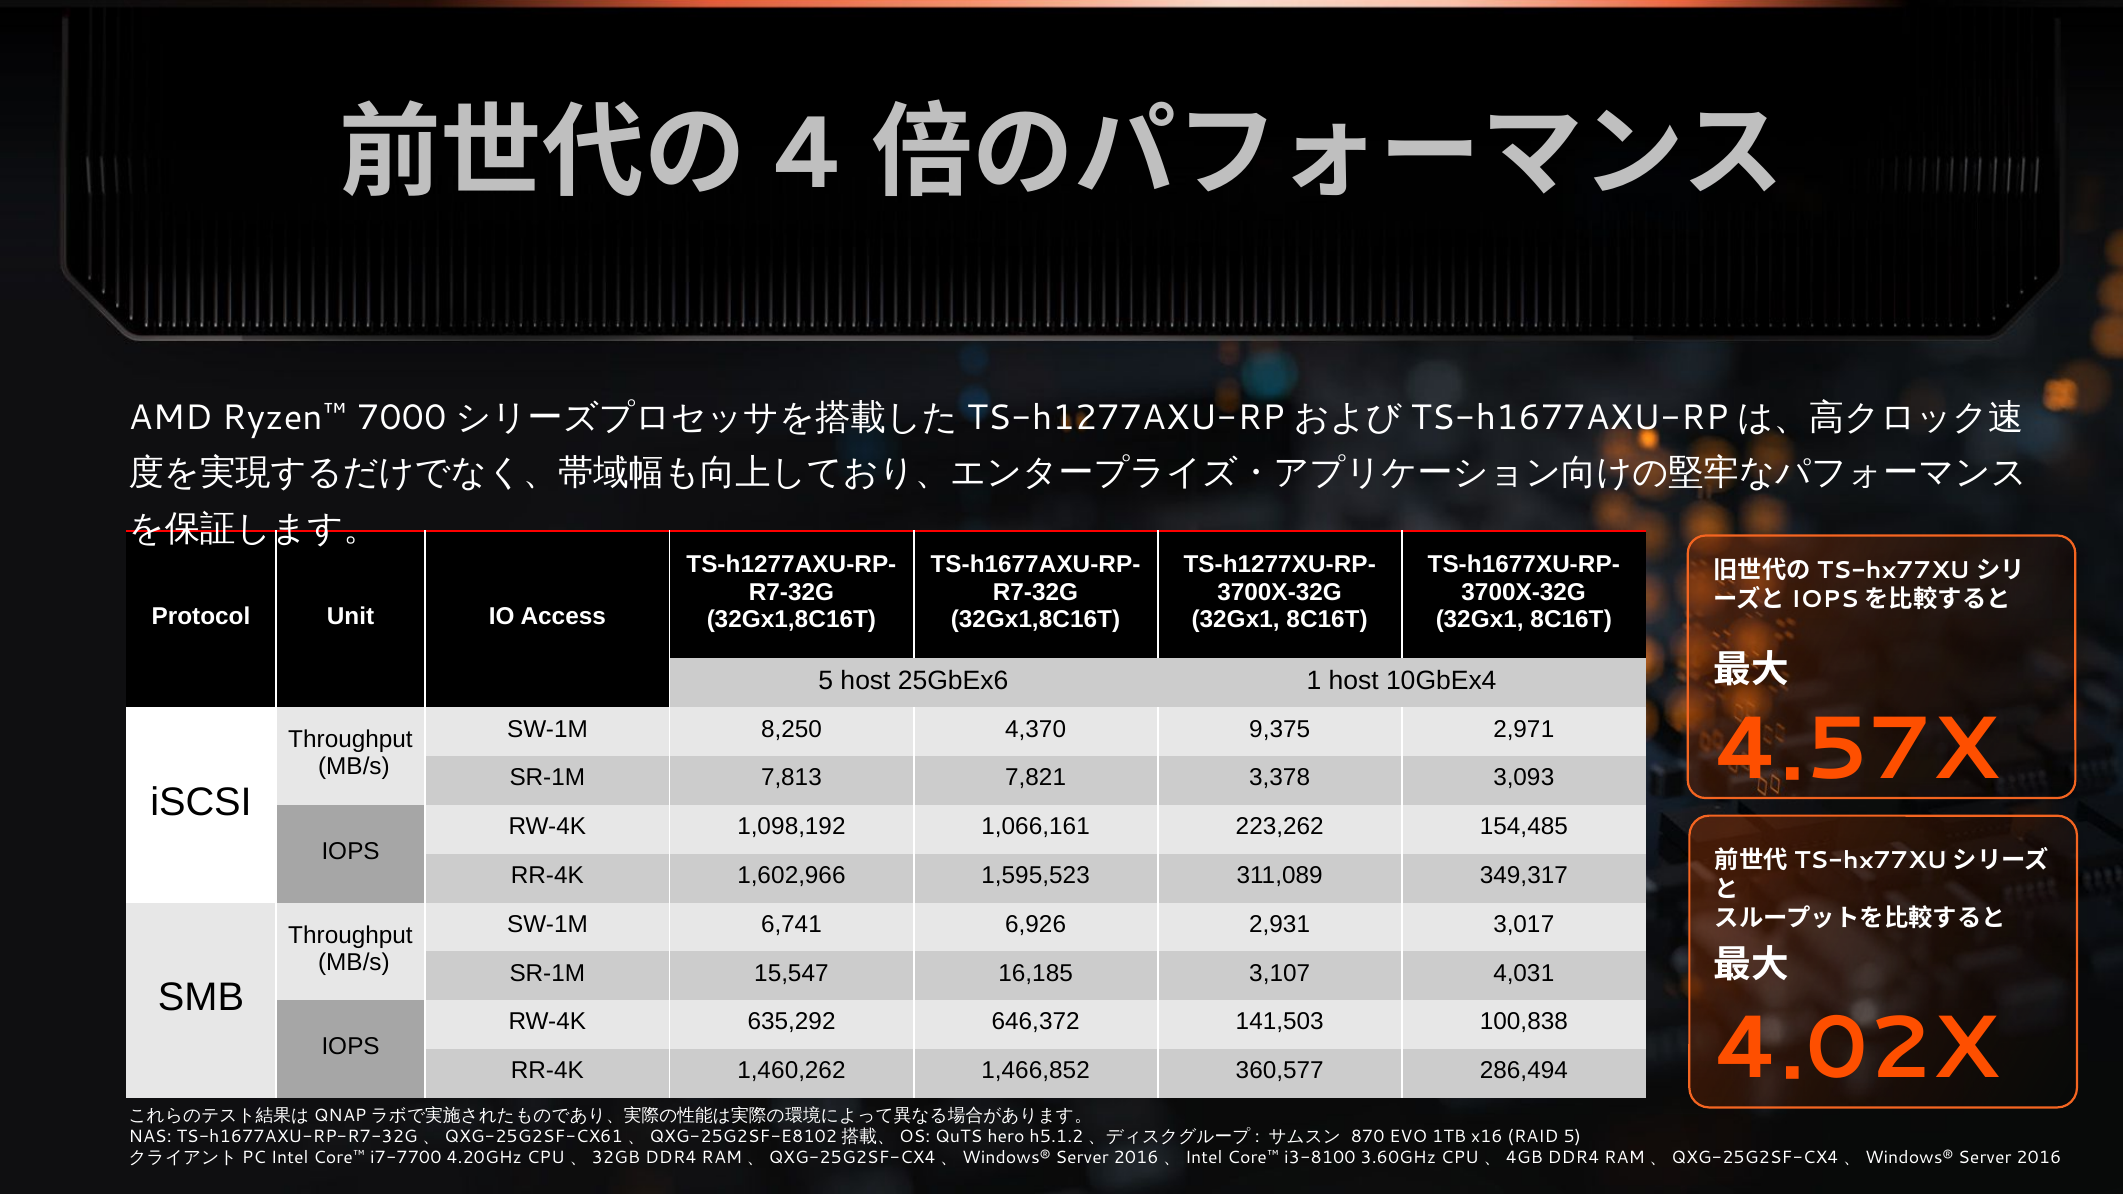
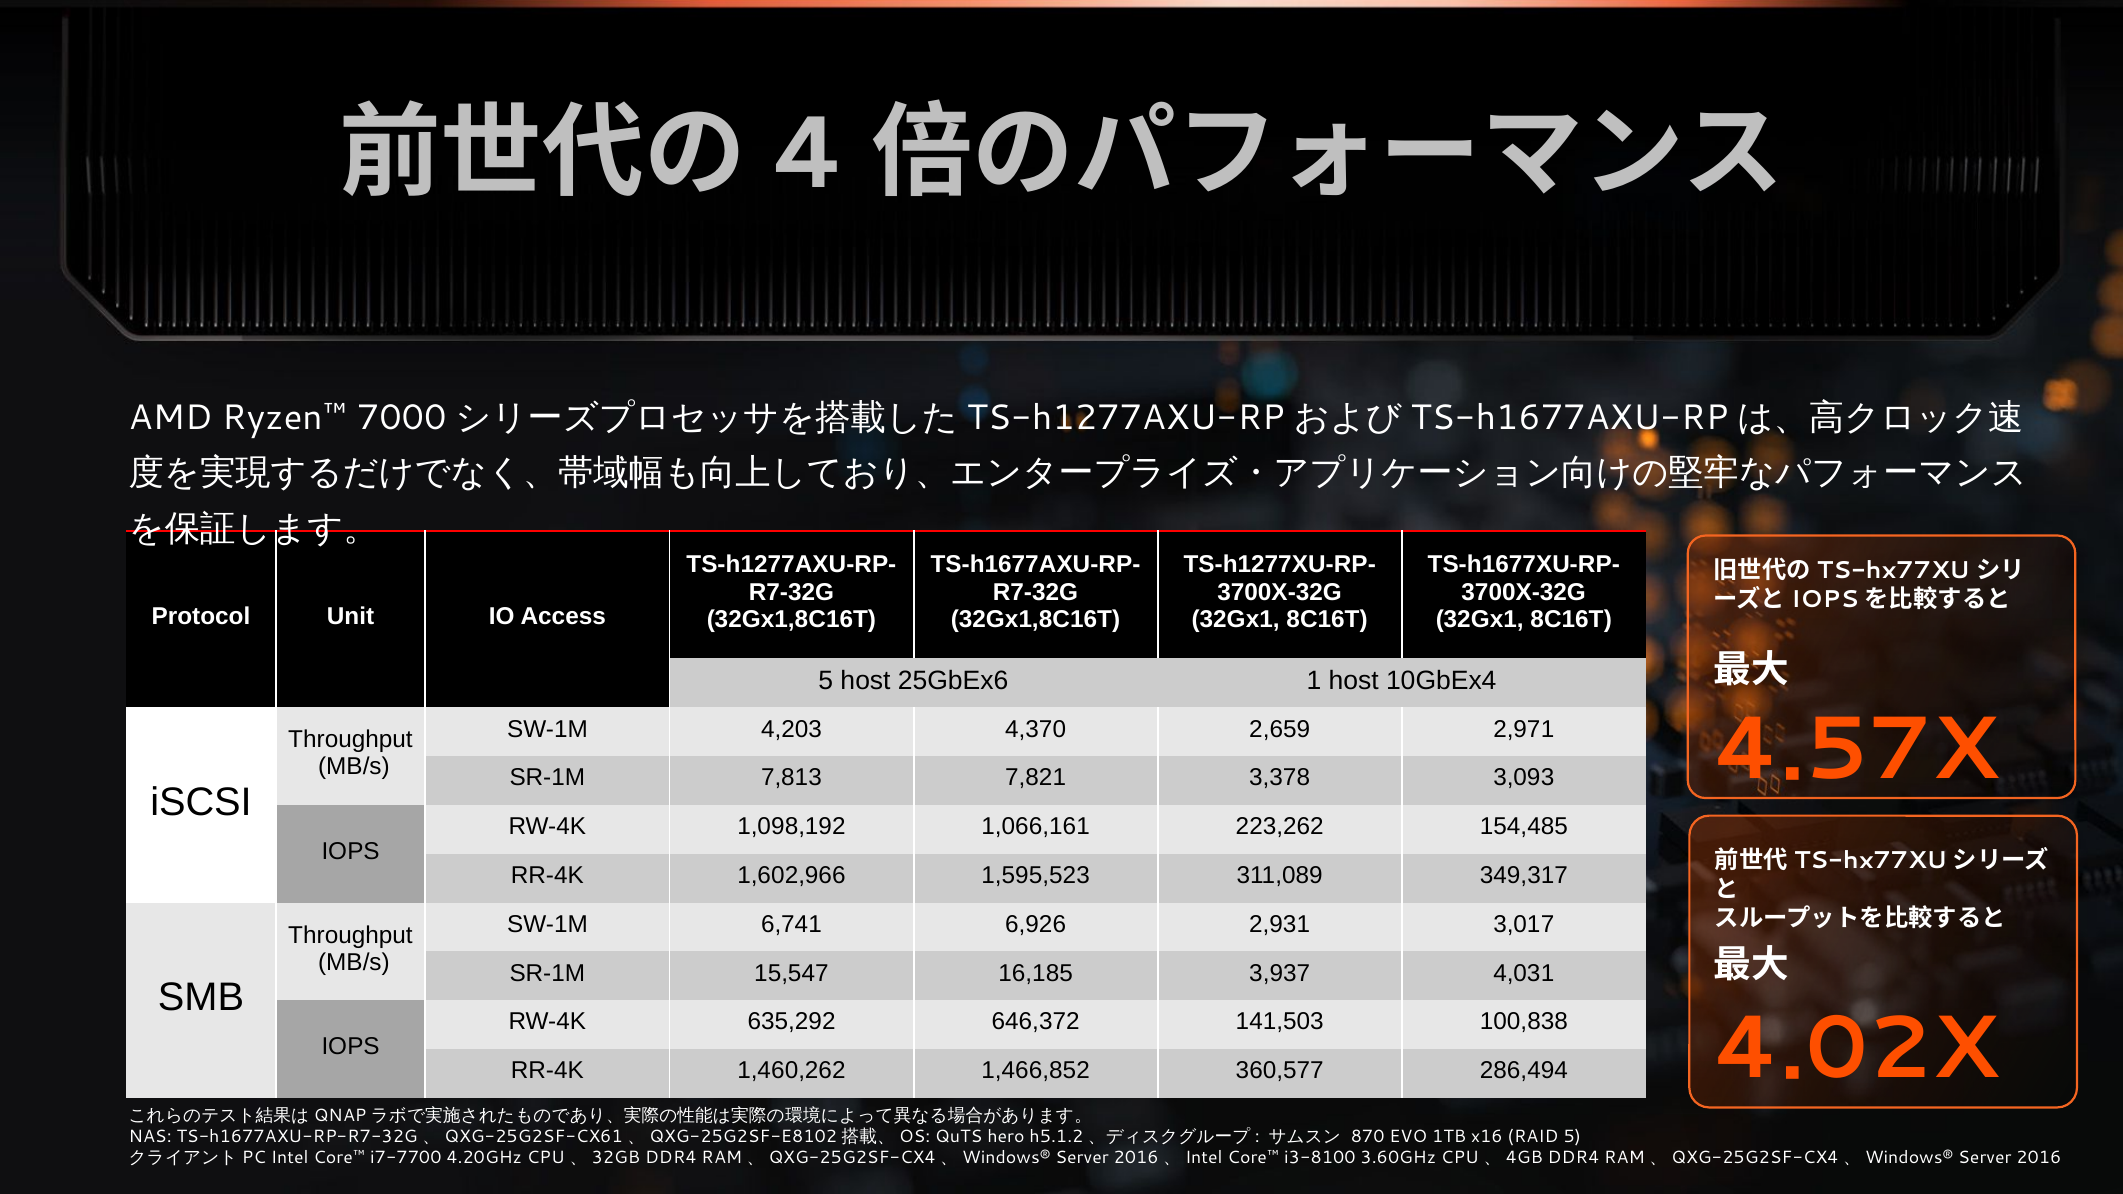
8,250: 8,250 -> 4,203 (791, 729)
9,375: 9,375 -> 2,659 (1280, 729)
3,107: 3,107 -> 3,937 (1280, 973)
